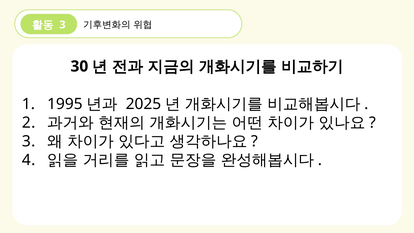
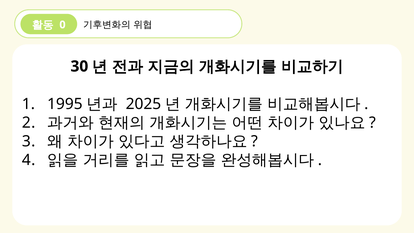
3: 3 -> 0 (62, 25)
